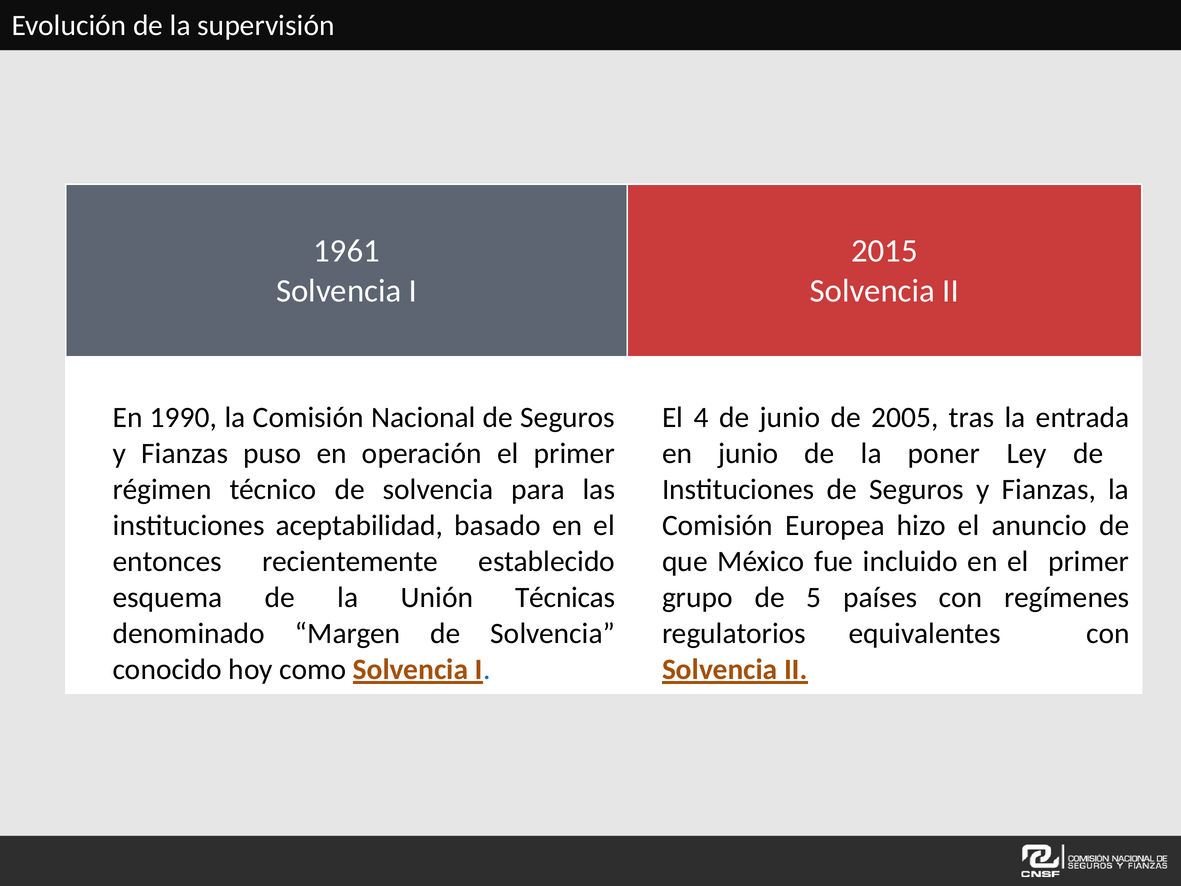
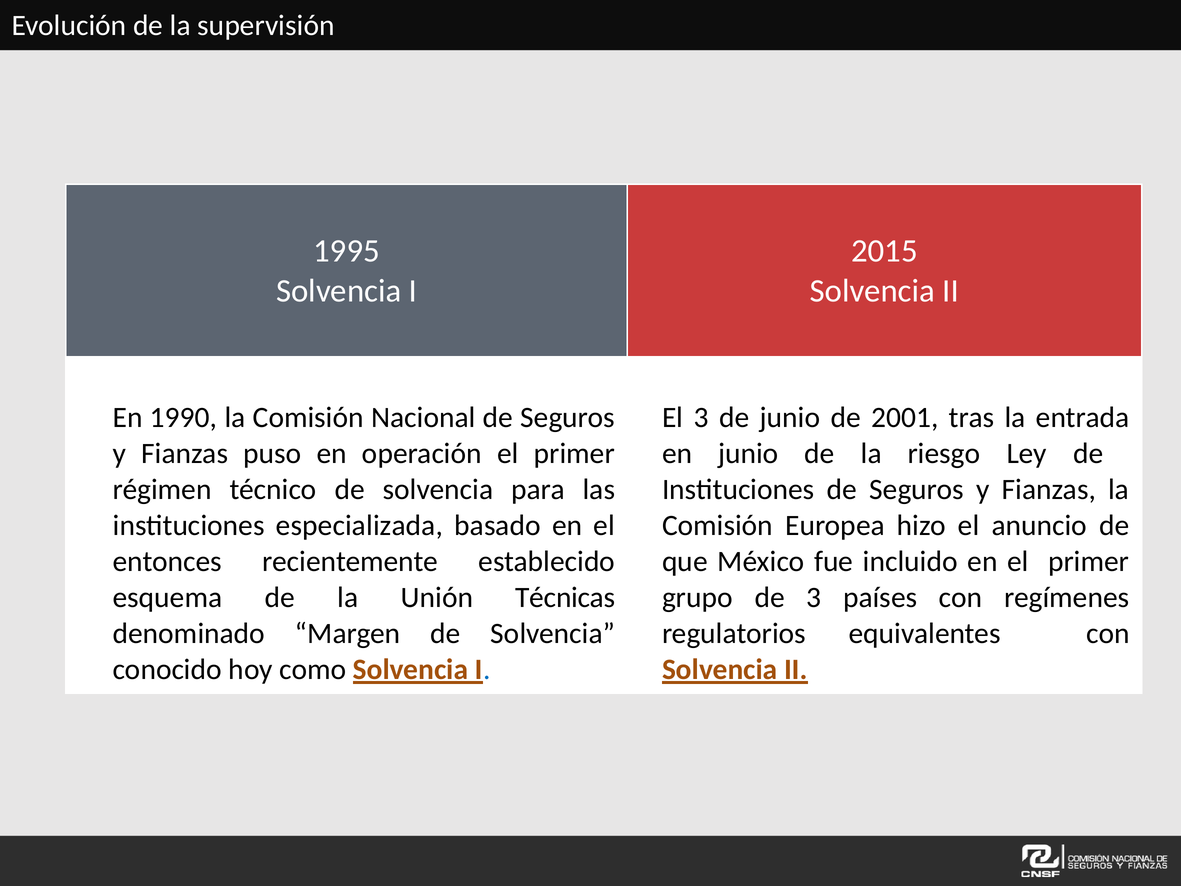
1961: 1961 -> 1995 (347, 251)
El 4: 4 -> 3 (701, 417)
2005: 2005 -> 2001 (905, 417)
poner: poner -> riesgo (944, 453)
aceptabilidad: aceptabilidad -> especializada (359, 525)
de 5: 5 -> 3 (814, 597)
